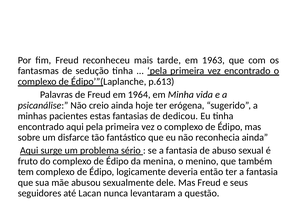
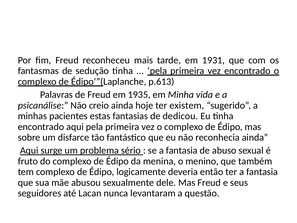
1963: 1963 -> 1931 (213, 60)
1964: 1964 -> 1935 (139, 95)
erógena: erógena -> existem (187, 105)
